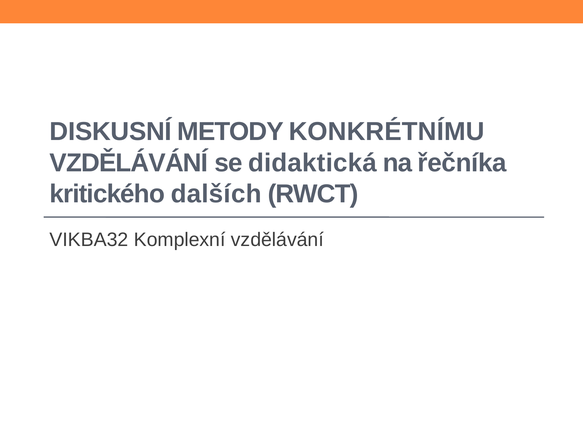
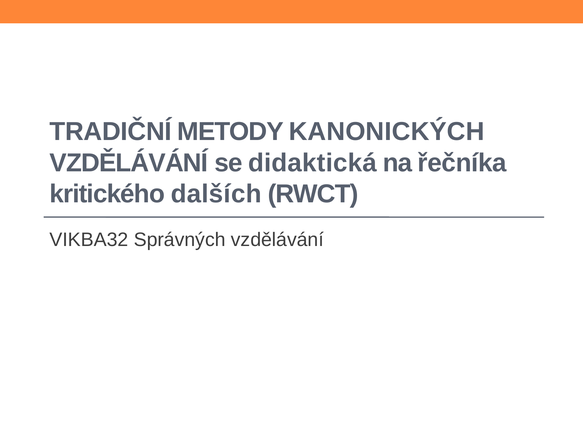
DISKUSNÍ: DISKUSNÍ -> TRADIČNÍ (111, 131)
KONKRÉTNÍMU: KONKRÉTNÍMU -> KANONICKÝCH (387, 131)
Komplexní: Komplexní -> Správných (180, 239)
